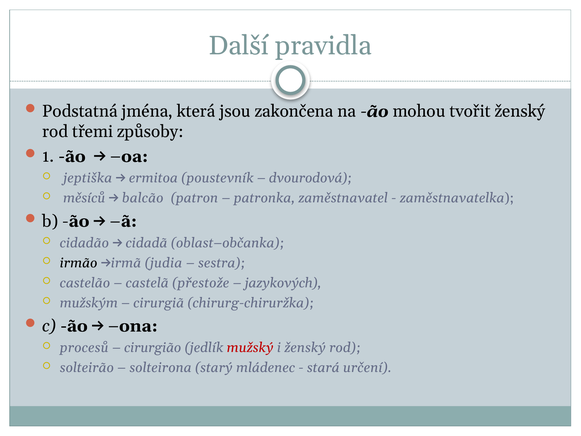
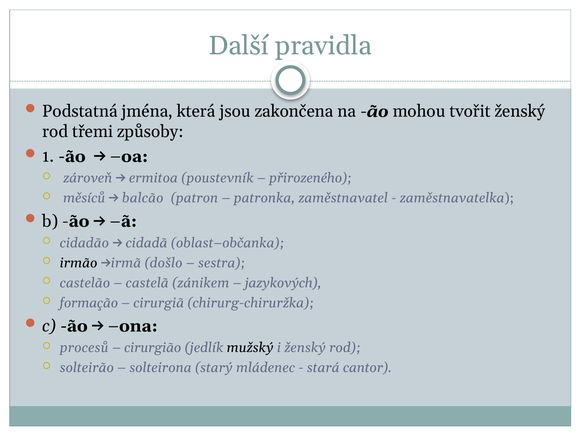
jeptiška: jeptiška -> zároveň (88, 178)
dvourodová: dvourodová -> přirozeného (311, 178)
judia: judia -> došlo (163, 263)
přestože: přestože -> zánikem (201, 283)
mužským: mužským -> formação (89, 303)
mužský colour: red -> black (250, 348)
určení: určení -> cantor (367, 368)
